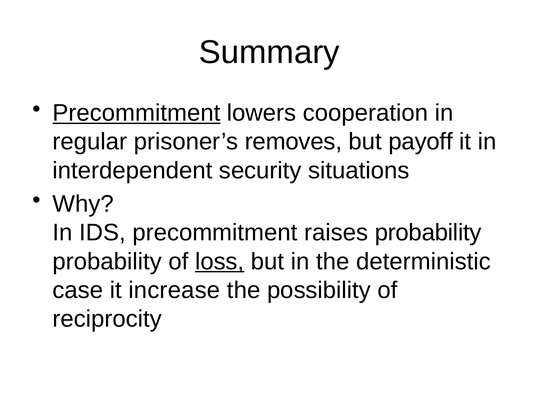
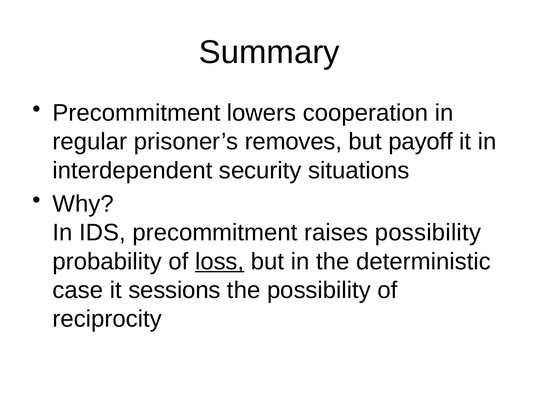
Precommitment underline: present -> none (136, 113)
raises probability: probability -> possibility (428, 233)
increase: increase -> sessions (174, 290)
